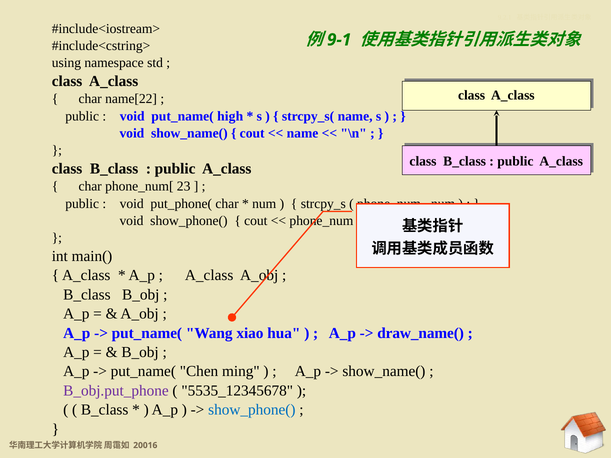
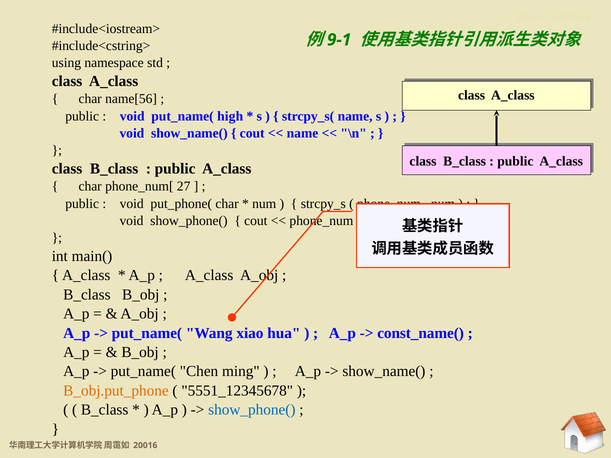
name[22: name[22 -> name[56 (131, 99)
23: 23 -> 27 (184, 187)
draw_name(: draw_name( -> const_name( (421, 333)
B_obj.put_phone colour: purple -> orange (116, 391)
5535_12345678: 5535_12345678 -> 5551_12345678 (237, 391)
